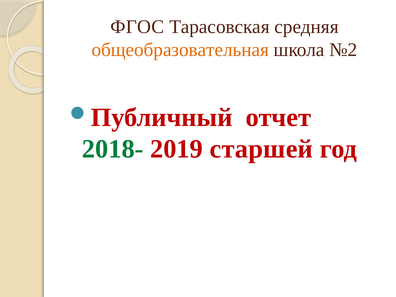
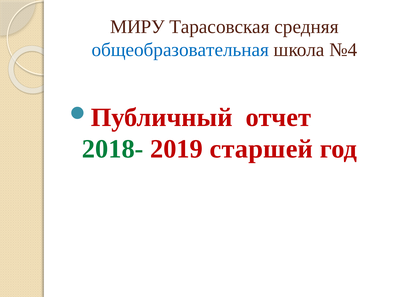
ФГОС: ФГОС -> МИРУ (137, 27)
общеобразовательная colour: orange -> blue (180, 50)
№2: №2 -> №4 (343, 50)
